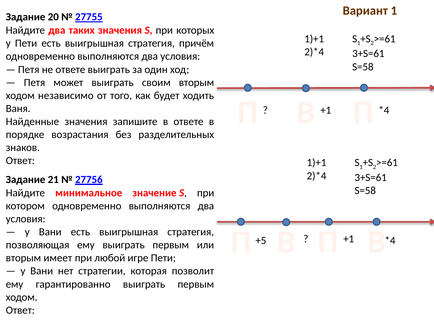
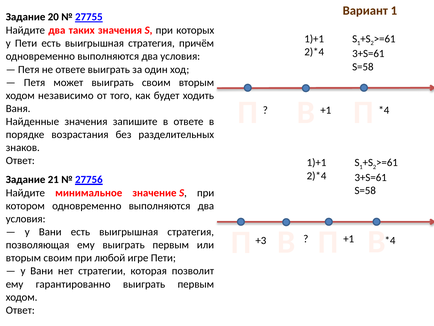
+5: +5 -> +3 (261, 240)
вторым имеет: имеет -> своим (58, 258)
